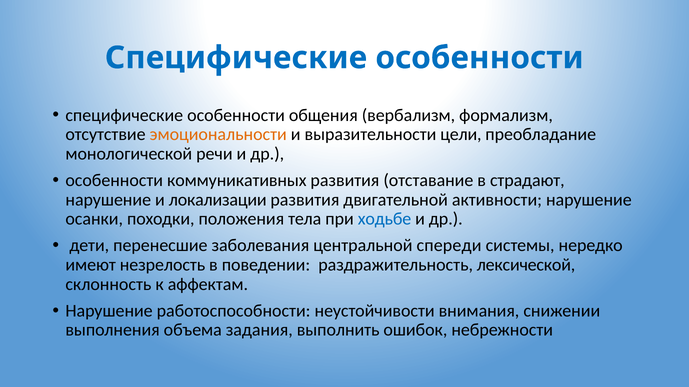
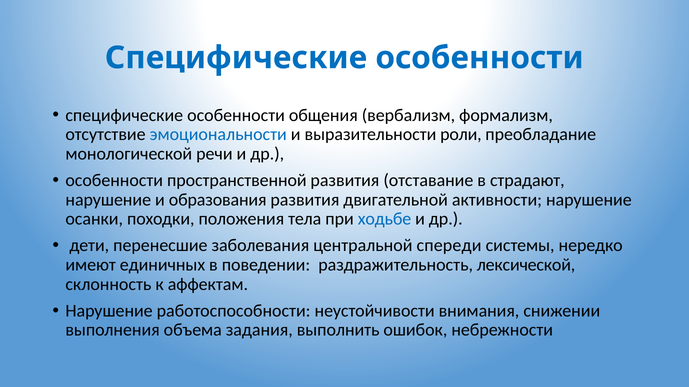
эмоциональности colour: orange -> blue (218, 135)
цели: цели -> роли (461, 135)
коммуникативных: коммуникативных -> пространственной (237, 181)
локализации: локализации -> образования (218, 200)
незрелость: незрелость -> единичных (162, 265)
